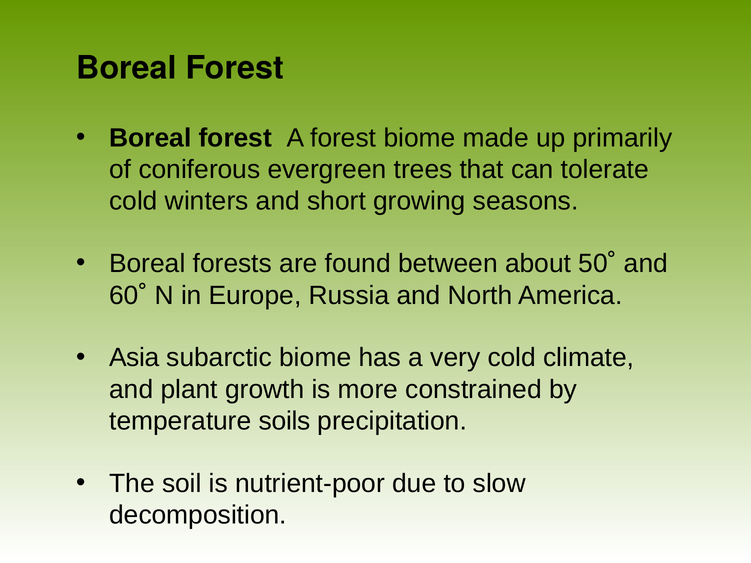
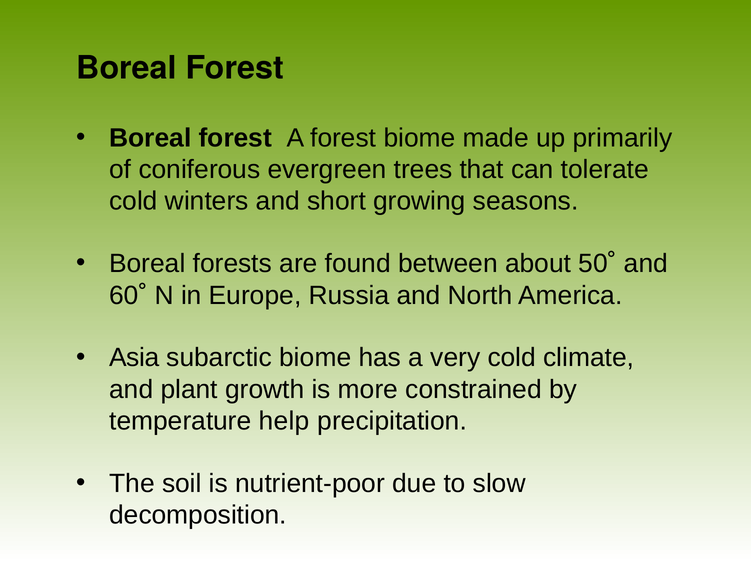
soils: soils -> help (284, 421)
